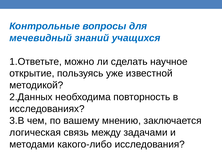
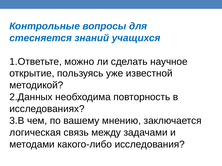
мечевидный: мечевидный -> стесняется (41, 38)
